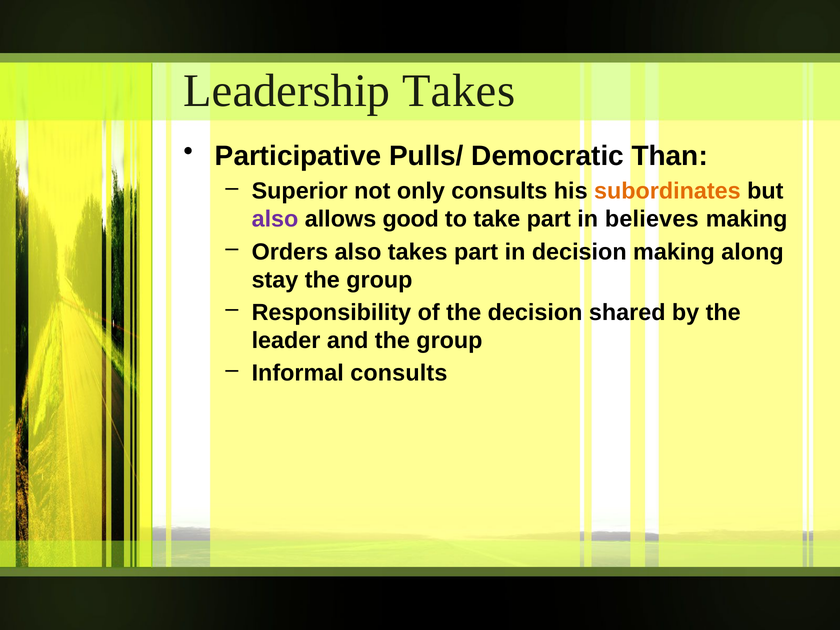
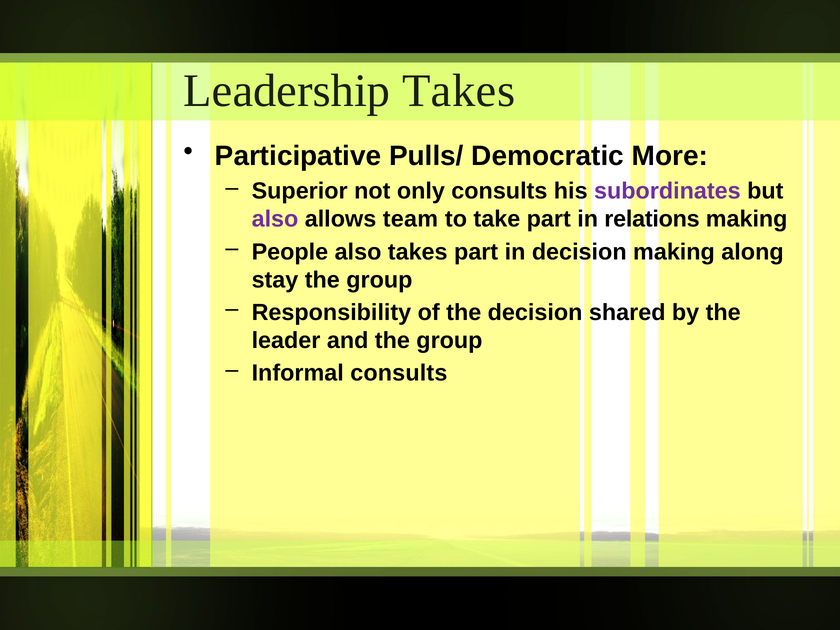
Than: Than -> More (670, 156)
subordinates colour: orange -> purple (667, 191)
good: good -> team (410, 219)
believes: believes -> relations (652, 219)
Orders: Orders -> People (290, 252)
